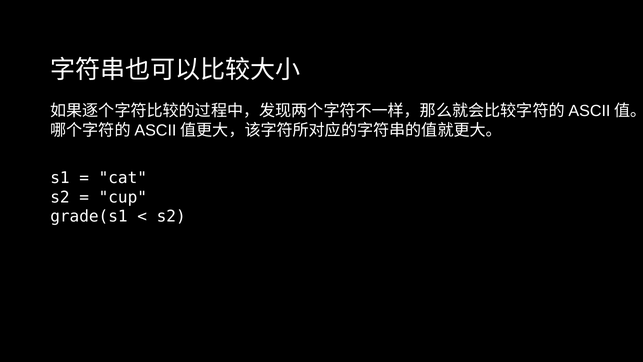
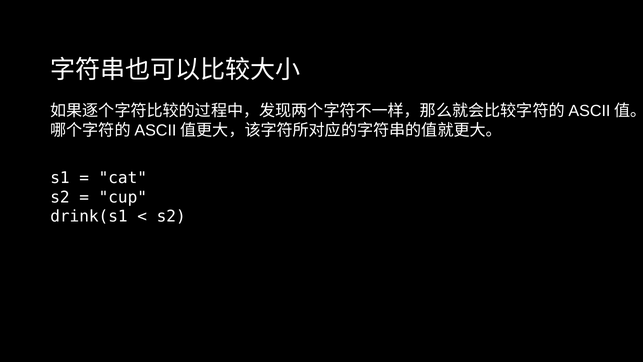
grade(s1: grade(s1 -> drink(s1 (89, 216)
